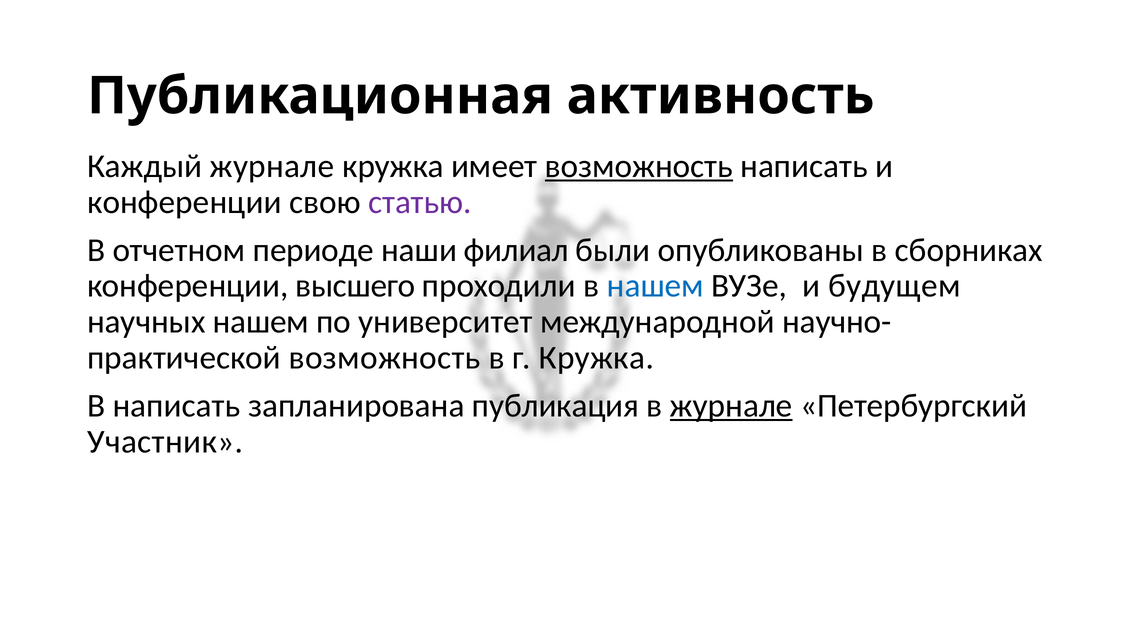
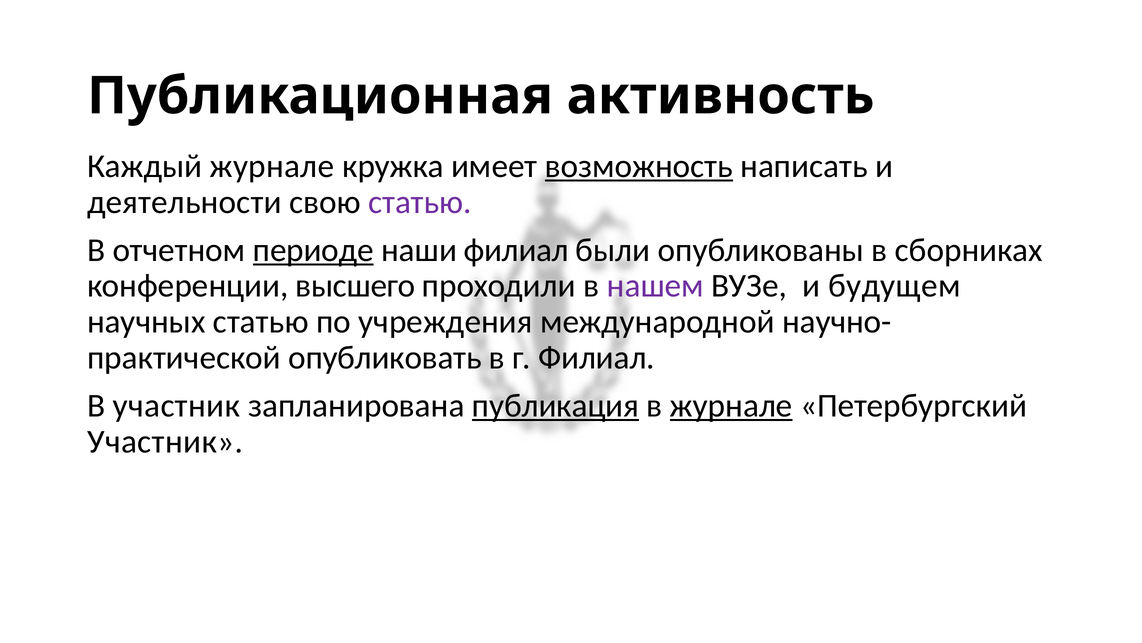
конференции: конференции -> деятельности (184, 202)
периоде underline: none -> present (313, 250)
нашем colour: blue -> purple (655, 286)
научных нашем: нашем -> статью (261, 322)
университет: университет -> учреждения (446, 322)
возможность: возможность -> опубликовать (385, 358)
г Кружка: Кружка -> Филиал (597, 358)
В написать: написать -> участник (176, 405)
публикация underline: none -> present (556, 405)
